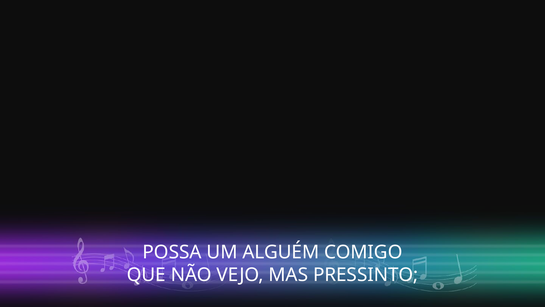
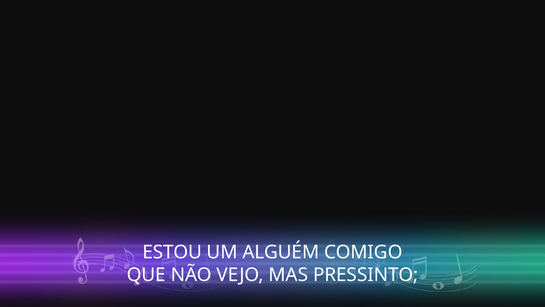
POSSA: POSSA -> ESTOU (172, 252)
